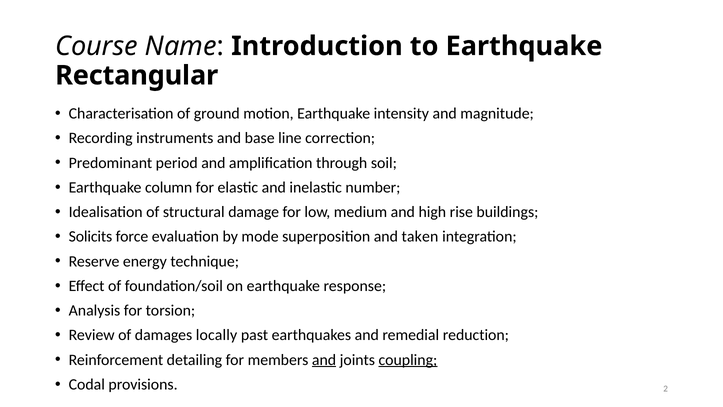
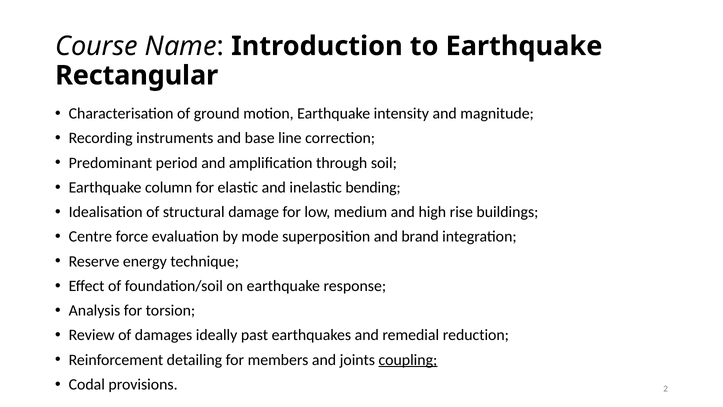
number: number -> bending (373, 187)
Solicits: Solicits -> Centre (90, 237)
taken: taken -> brand (420, 237)
locally: locally -> ideally (217, 335)
and underline: present -> none (324, 360)
